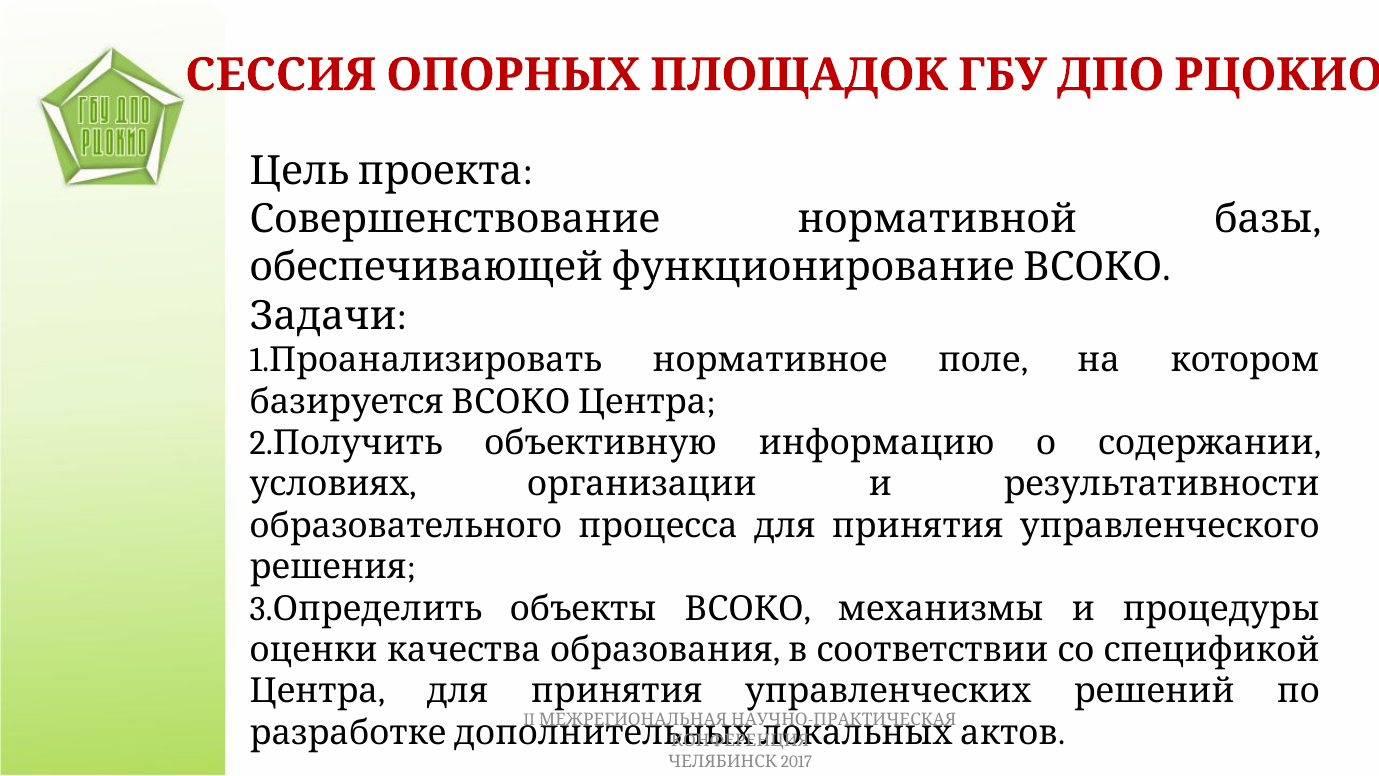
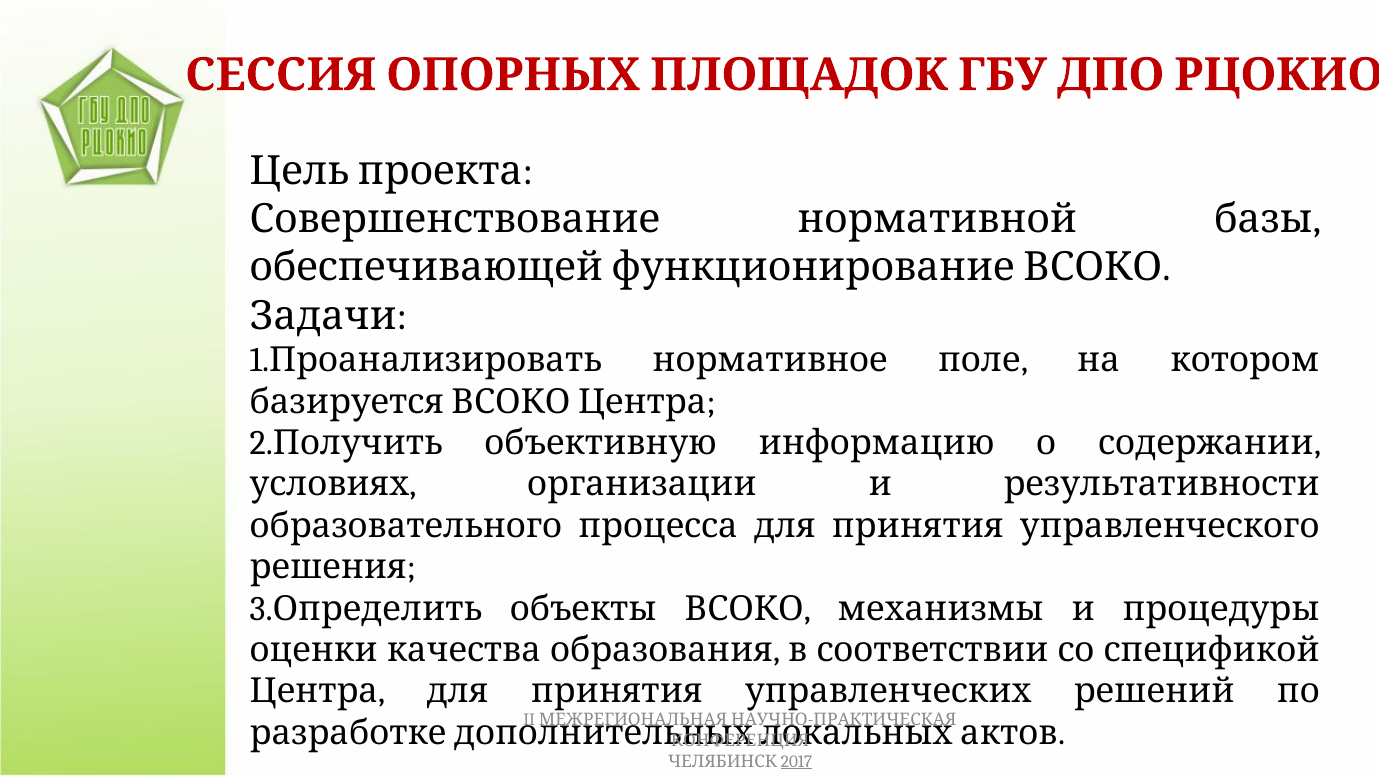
2017 underline: none -> present (797, 761)
